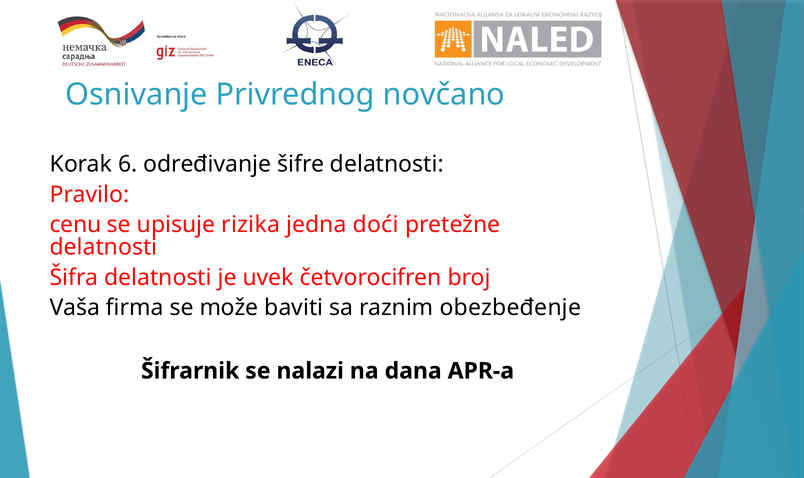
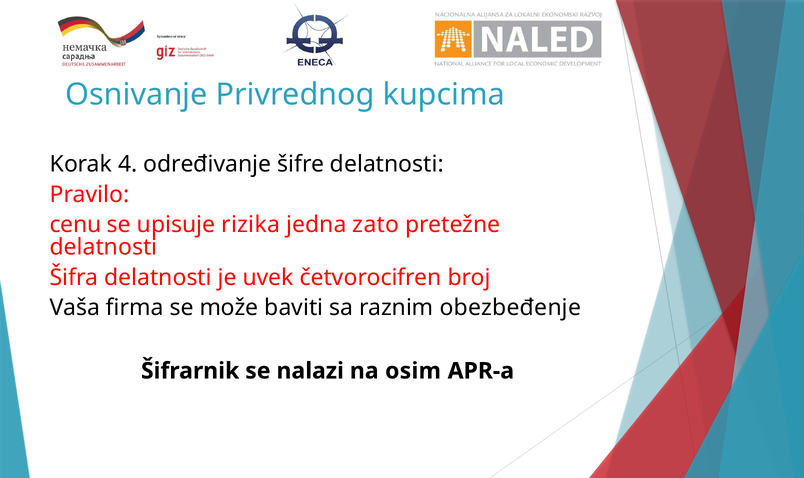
novčano: novčano -> kupcima (444, 94)
6: 6 -> 4 (128, 164)
doći: doći -> zato (376, 225)
dana: dana -> osim (413, 371)
